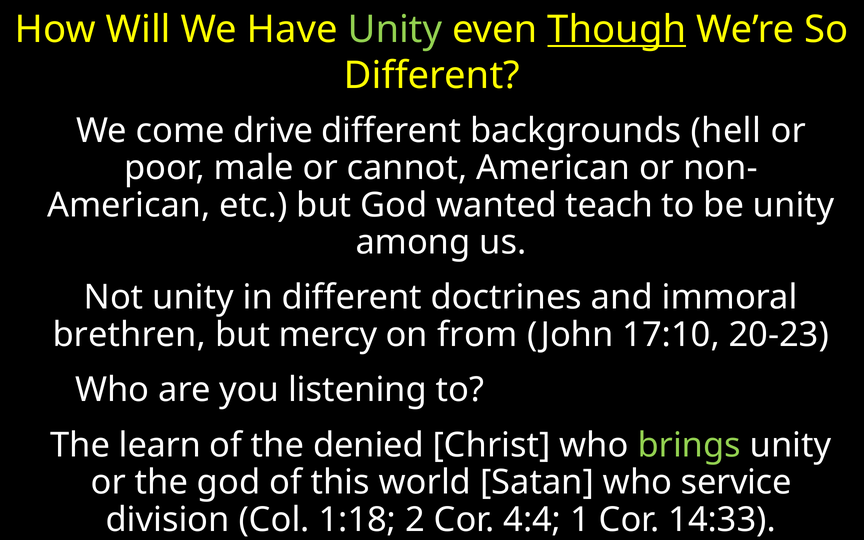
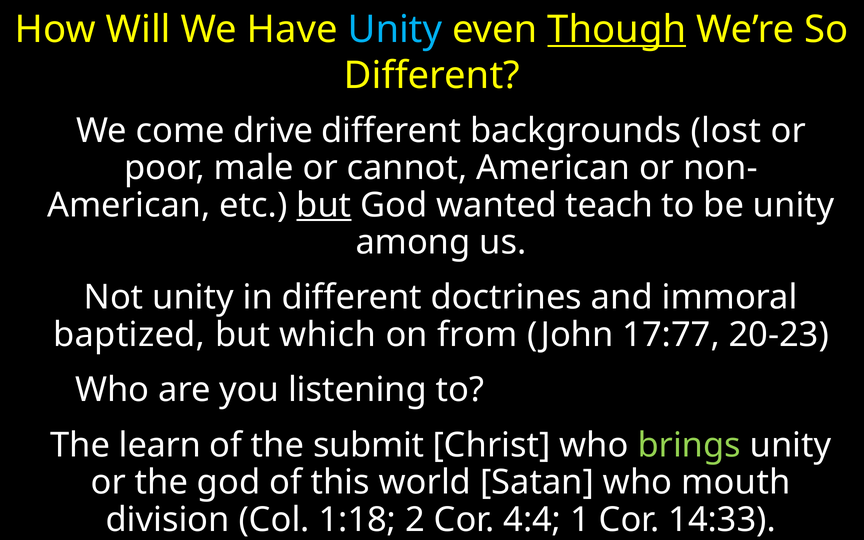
Unity colour: light green -> light blue (395, 30)
hell: hell -> lost (726, 131)
but underline: none -> present (324, 205)
brethren: brethren -> baptized (129, 335)
mercy: mercy -> which (328, 335)
17:10: 17:10 -> 17:77 (671, 335)
denied: denied -> submit (369, 445)
service: service -> mouth (736, 482)
